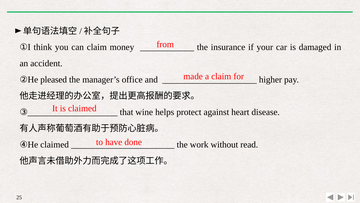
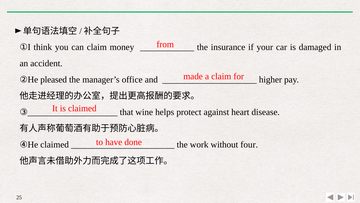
read: read -> four (249, 144)
